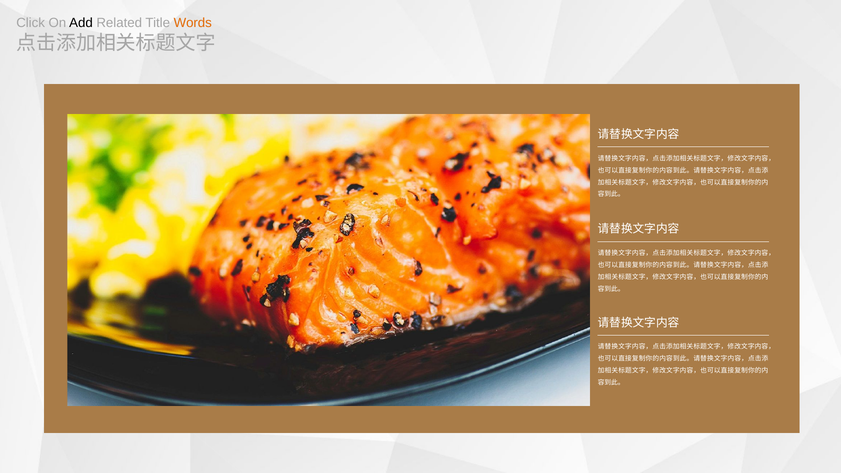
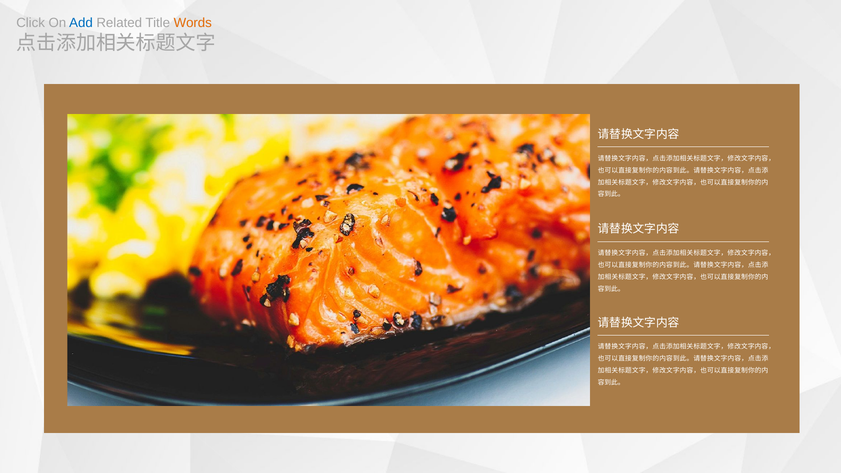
Add colour: black -> blue (81, 23)
